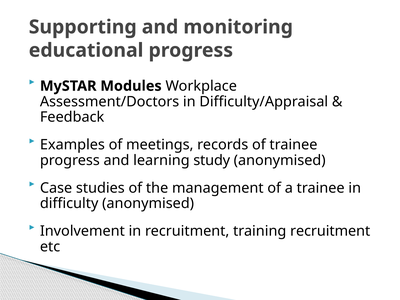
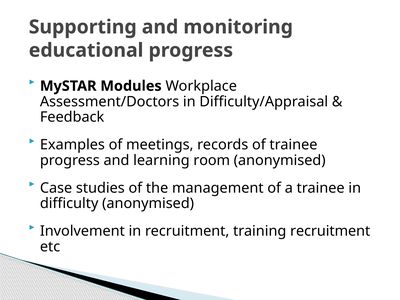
study: study -> room (212, 160)
